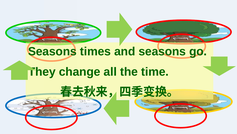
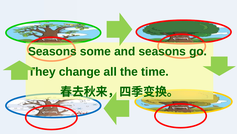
times: times -> some (95, 51)
